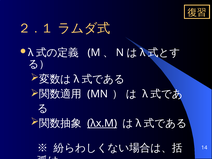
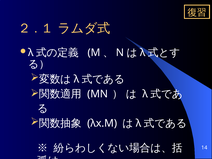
λx.M underline: present -> none (102, 123)
